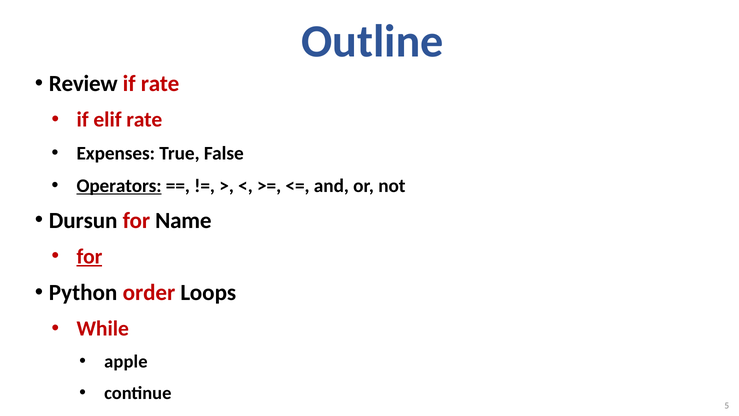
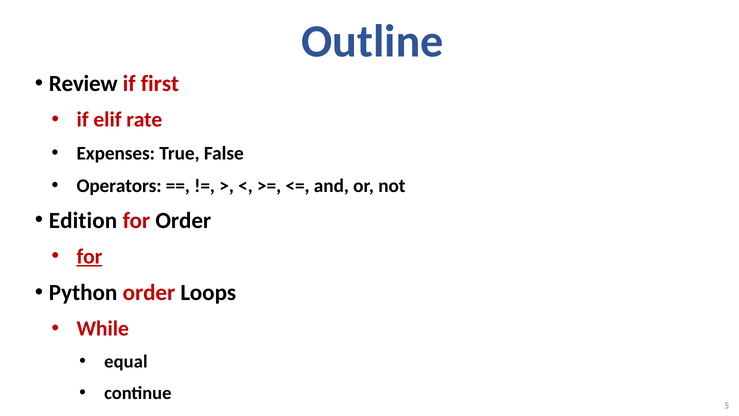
if rate: rate -> first (160, 84)
Operators underline: present -> none (119, 186)
Dursun: Dursun -> Edition (83, 220)
for Name: Name -> Order (183, 220)
apple: apple -> equal (126, 361)
